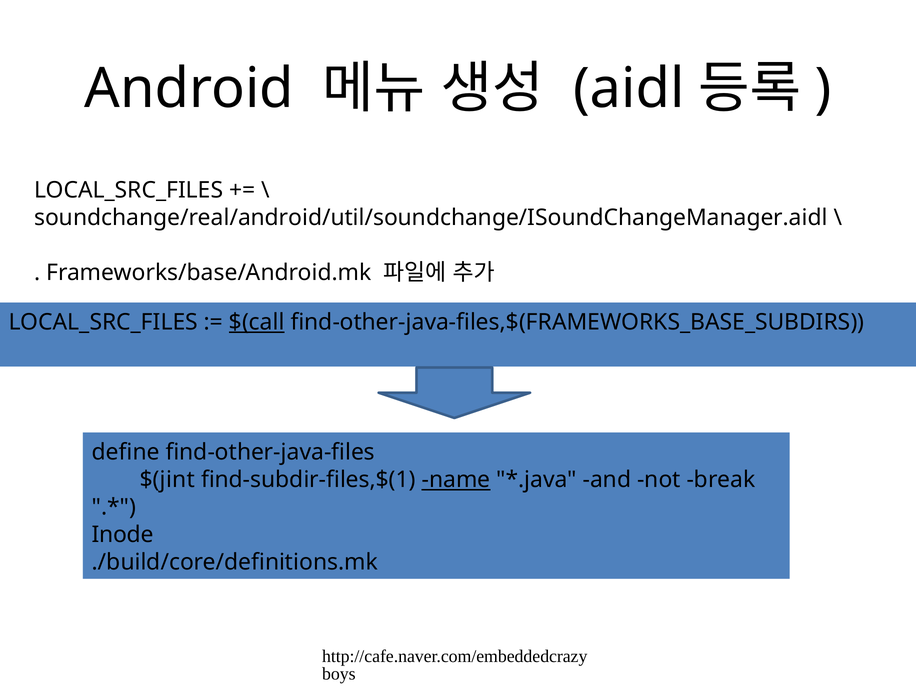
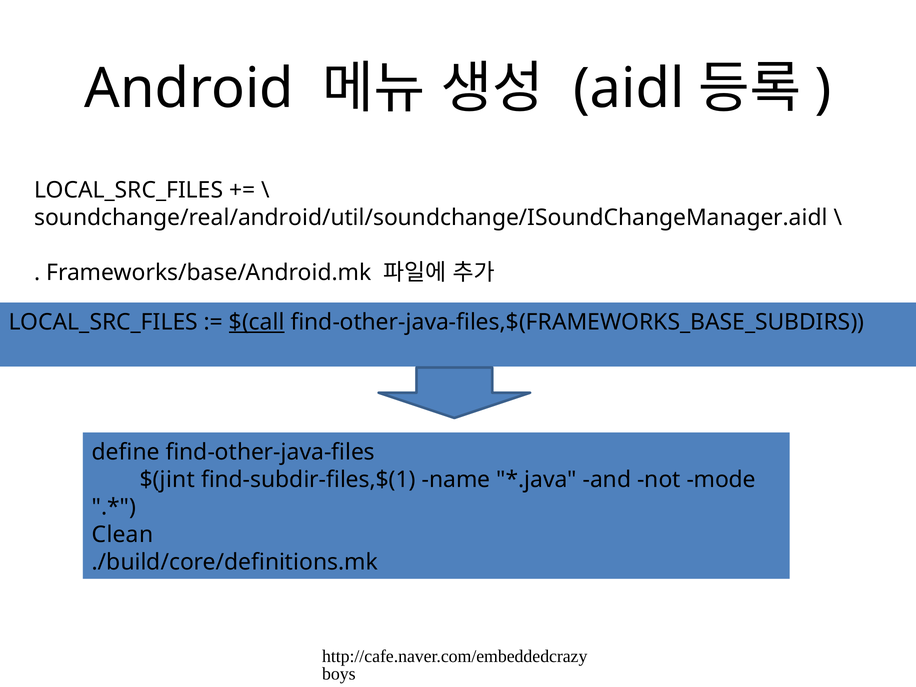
name underline: present -> none (456, 480)
break: break -> mode (721, 480)
Inode: Inode -> Clean (123, 535)
